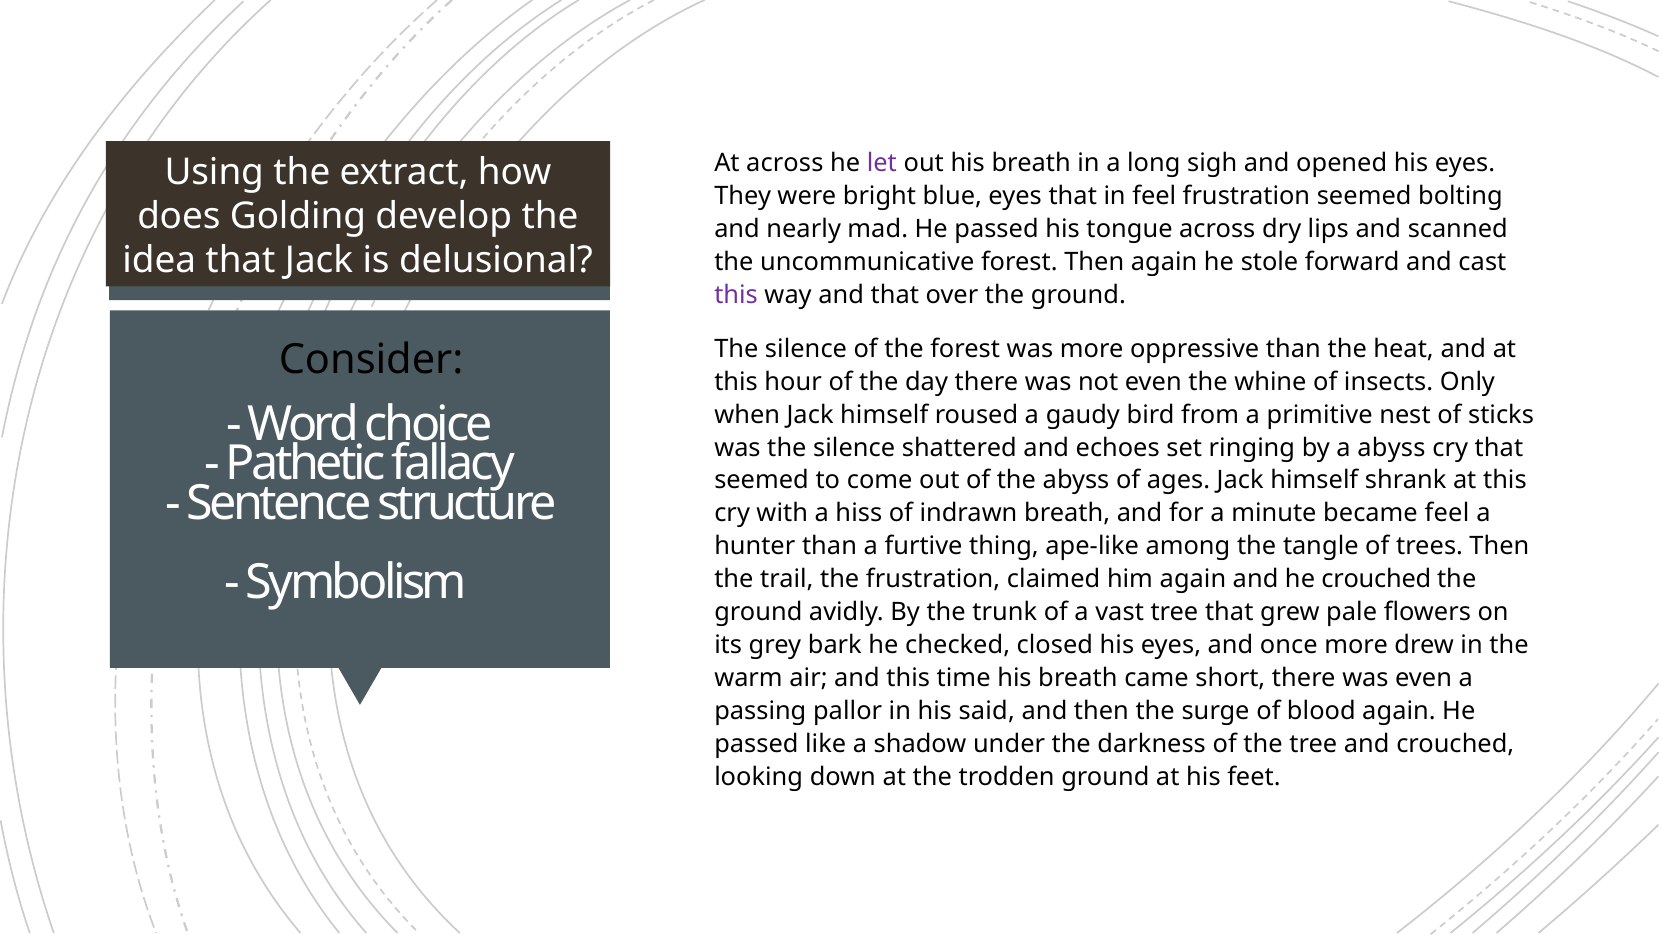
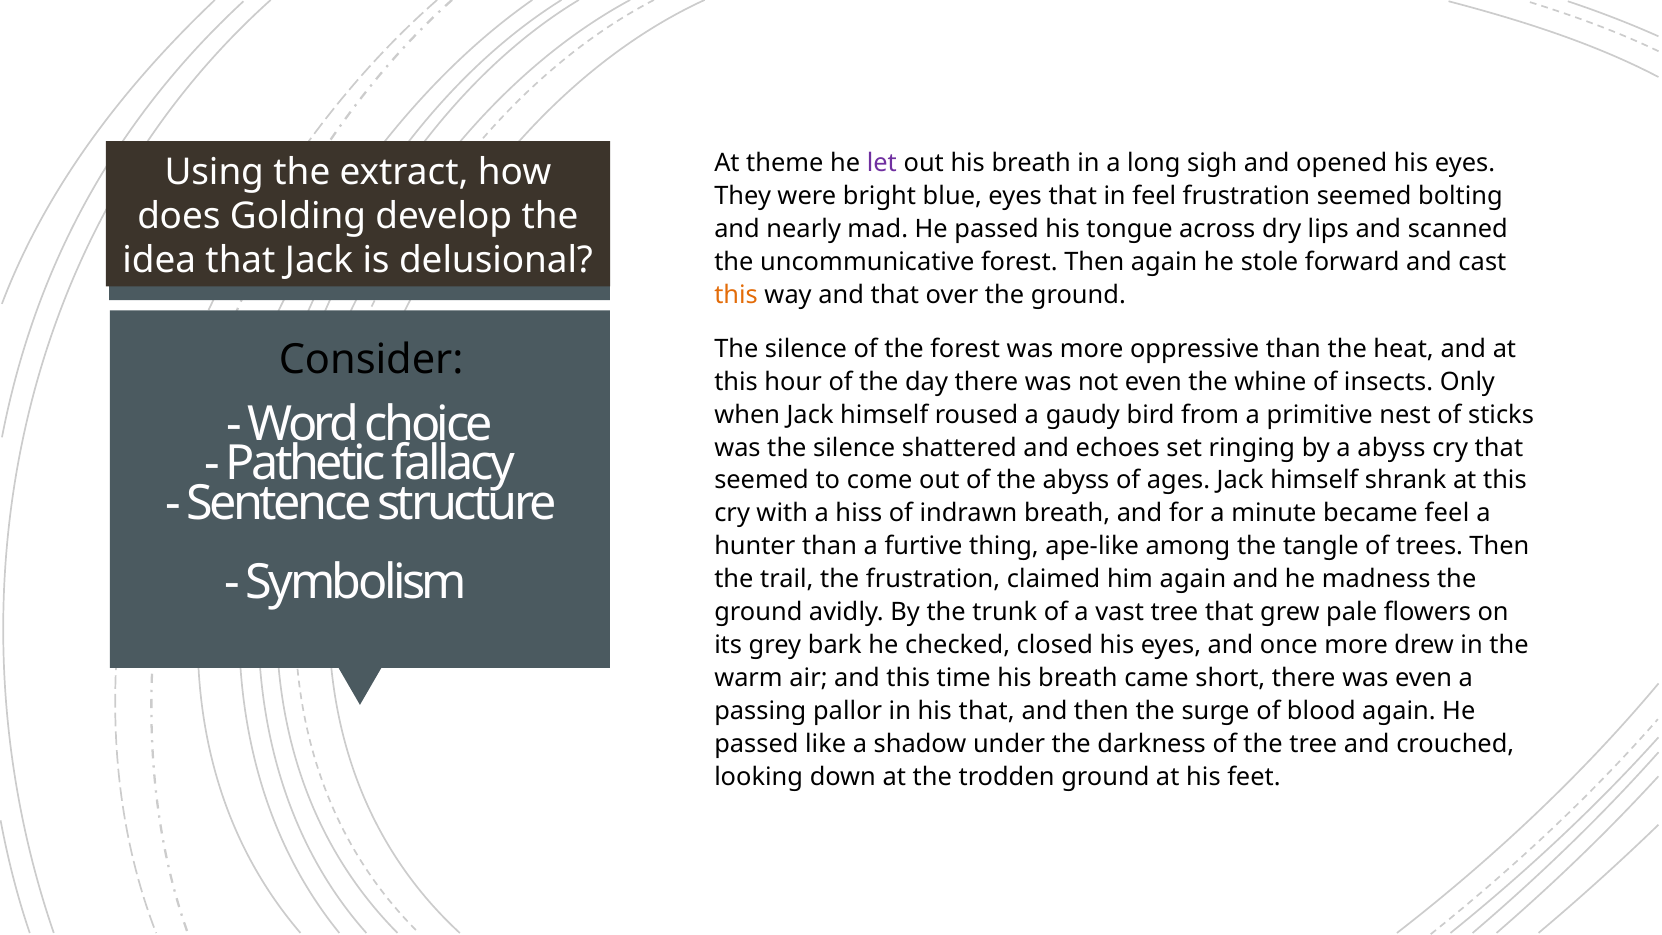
At across: across -> theme (785, 164)
this colour: purple -> orange (736, 295)
he crouched: crouched -> madness (1376, 579)
his said: said -> that (987, 711)
